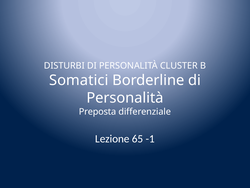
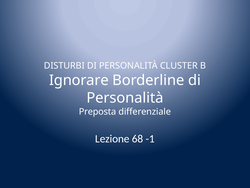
Somatici: Somatici -> Ignorare (79, 80)
65: 65 -> 68 (138, 139)
